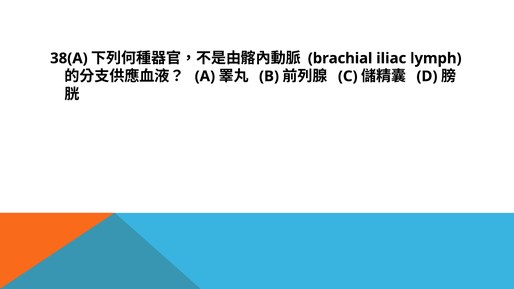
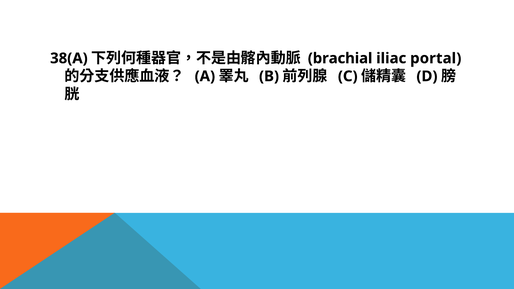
lymph: lymph -> portal (436, 58)
